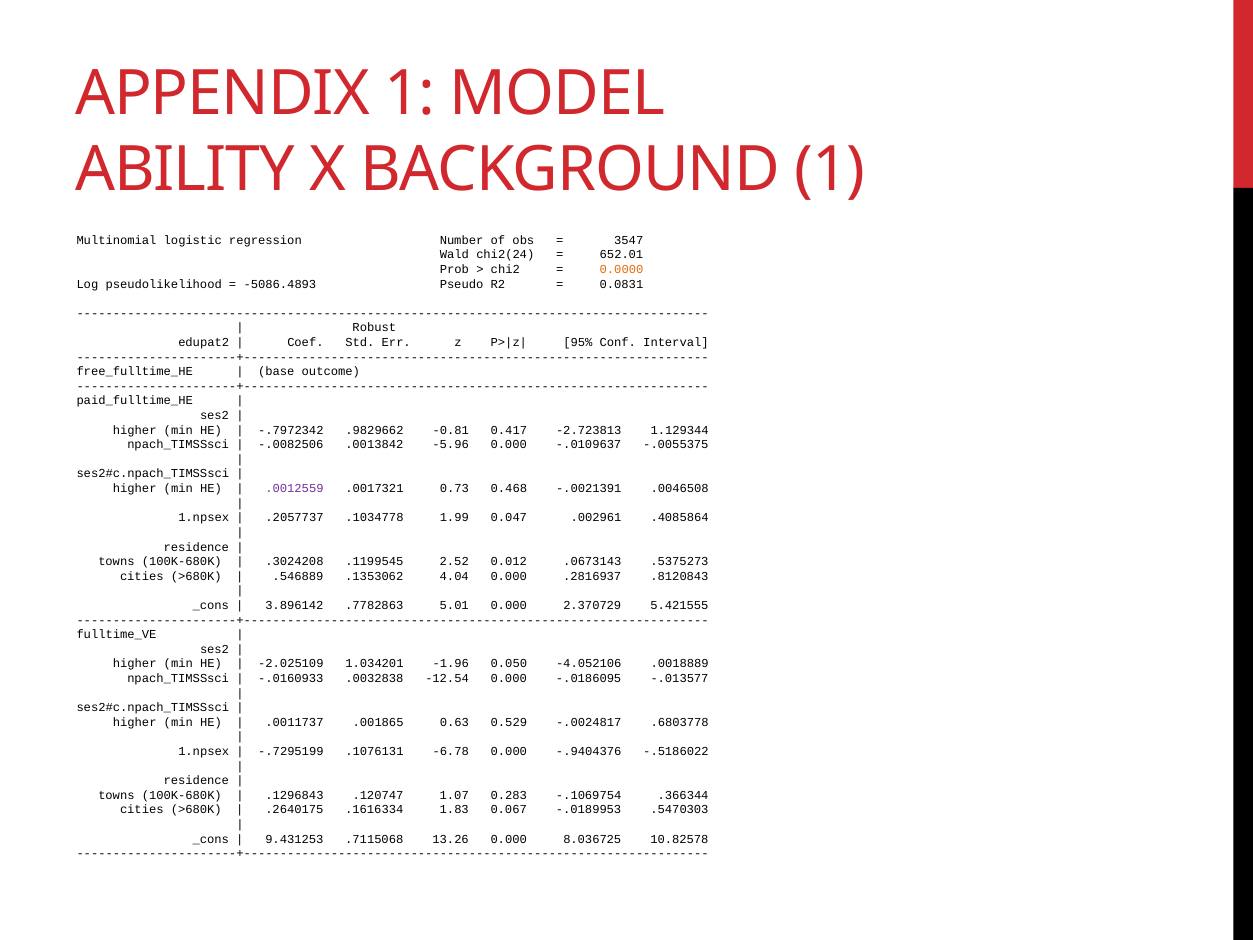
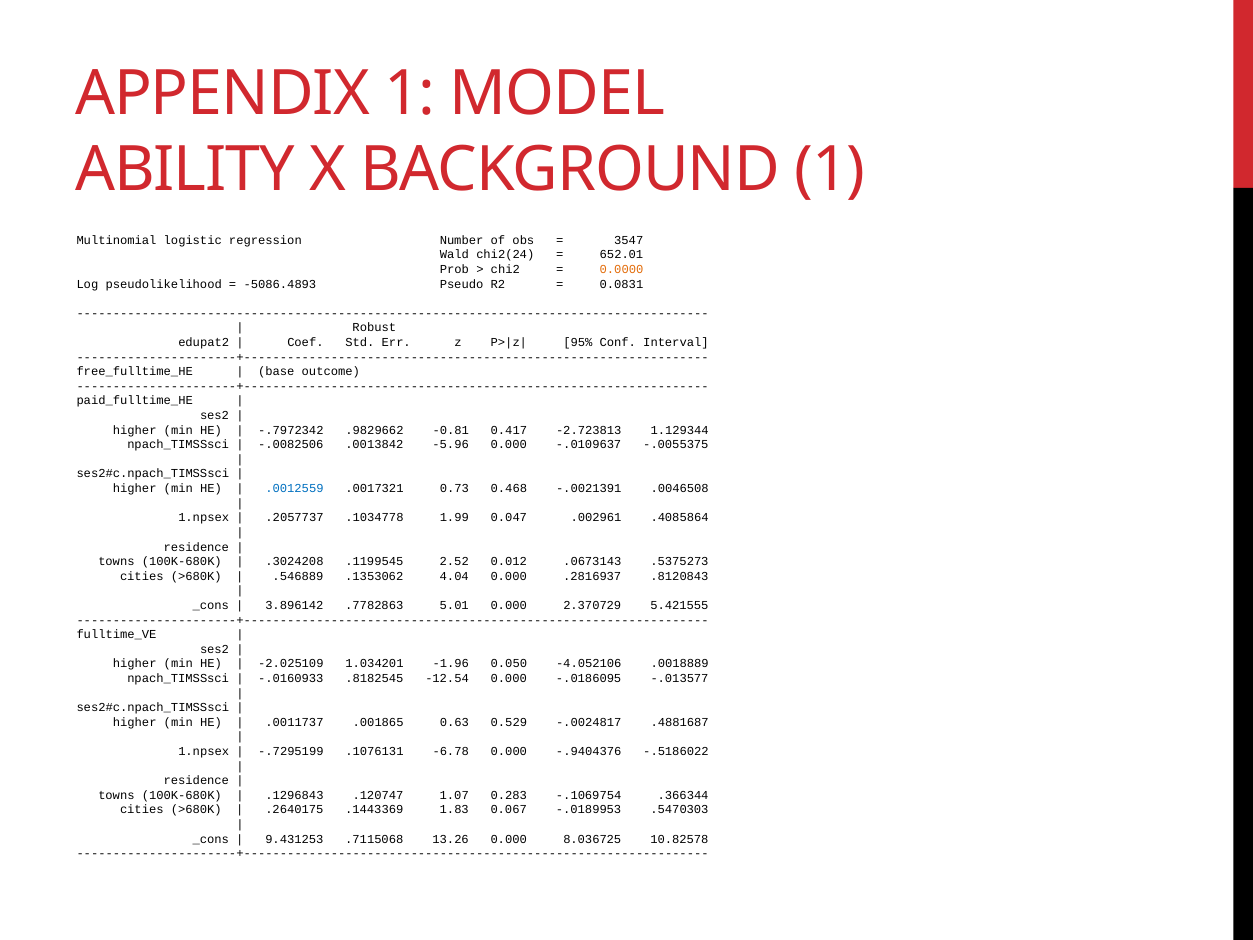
.0012559 colour: purple -> blue (294, 488)
.0032838: .0032838 -> .8182545 (374, 678)
.6803778: .6803778 -> .4881687 (680, 722)
.1616334: .1616334 -> .1443369 (374, 810)
